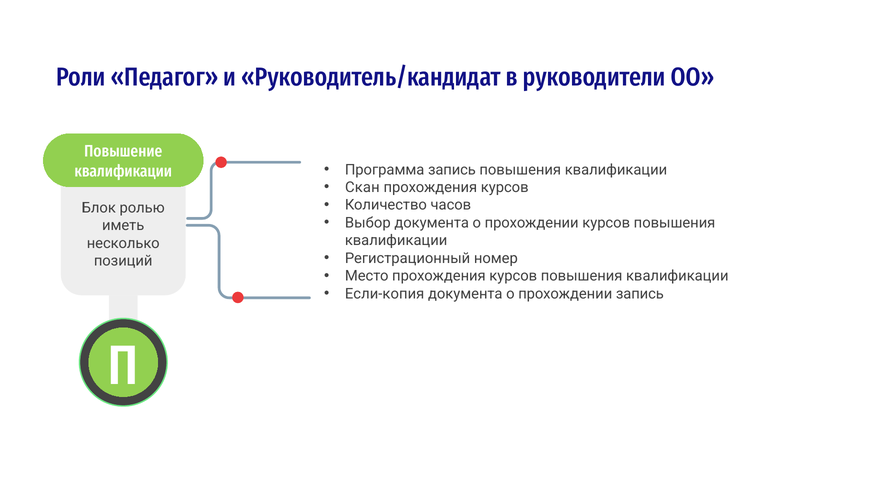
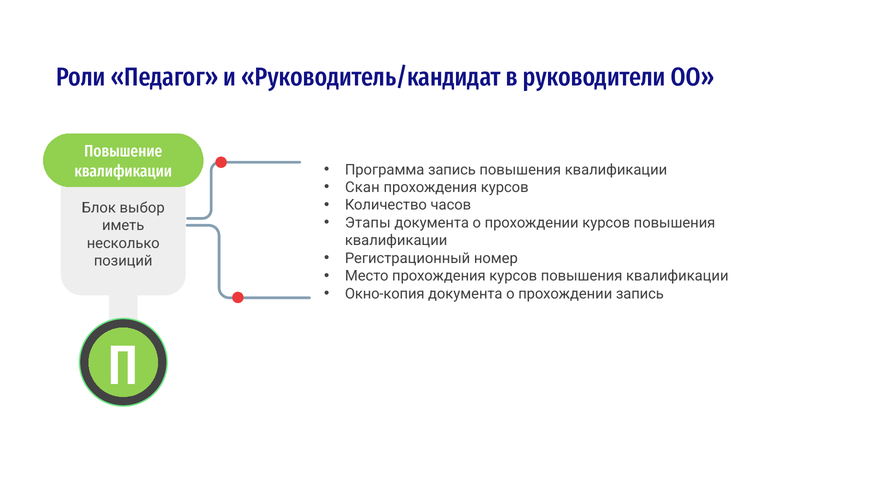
ролью: ролью -> выбор (142, 208)
Выбор: Выбор -> Этапы (368, 223)
Если-копия: Если-копия -> Окно-копия (385, 294)
